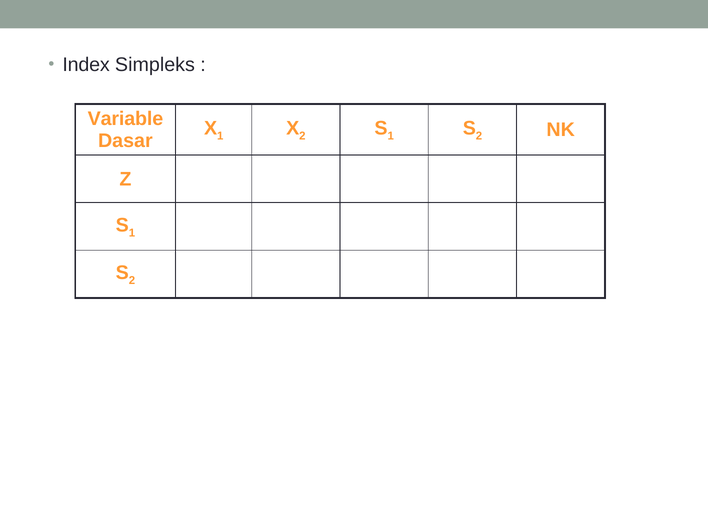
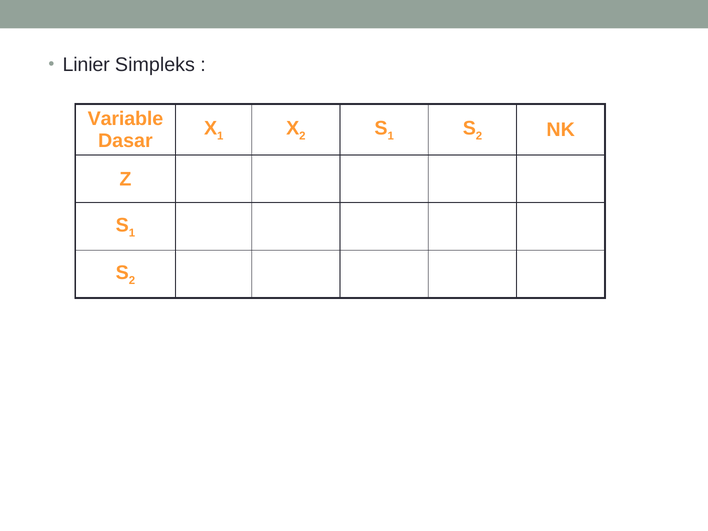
Index: Index -> Linier (86, 65)
